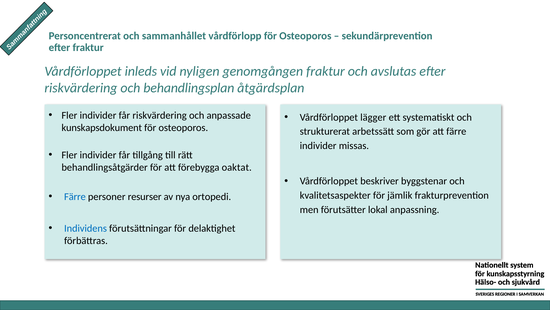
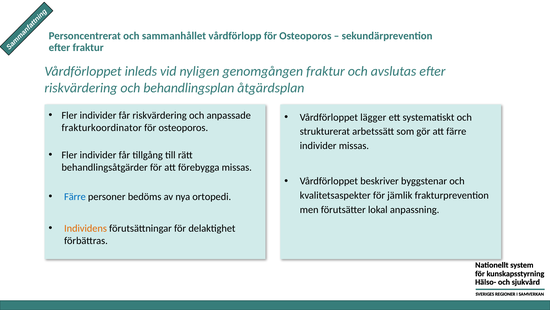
kunskapsdokument: kunskapsdokument -> frakturkoordinator (102, 128)
förebygga oaktat: oaktat -> missas (237, 167)
resurser: resurser -> bedöms (145, 196)
Individens colour: blue -> orange (86, 228)
